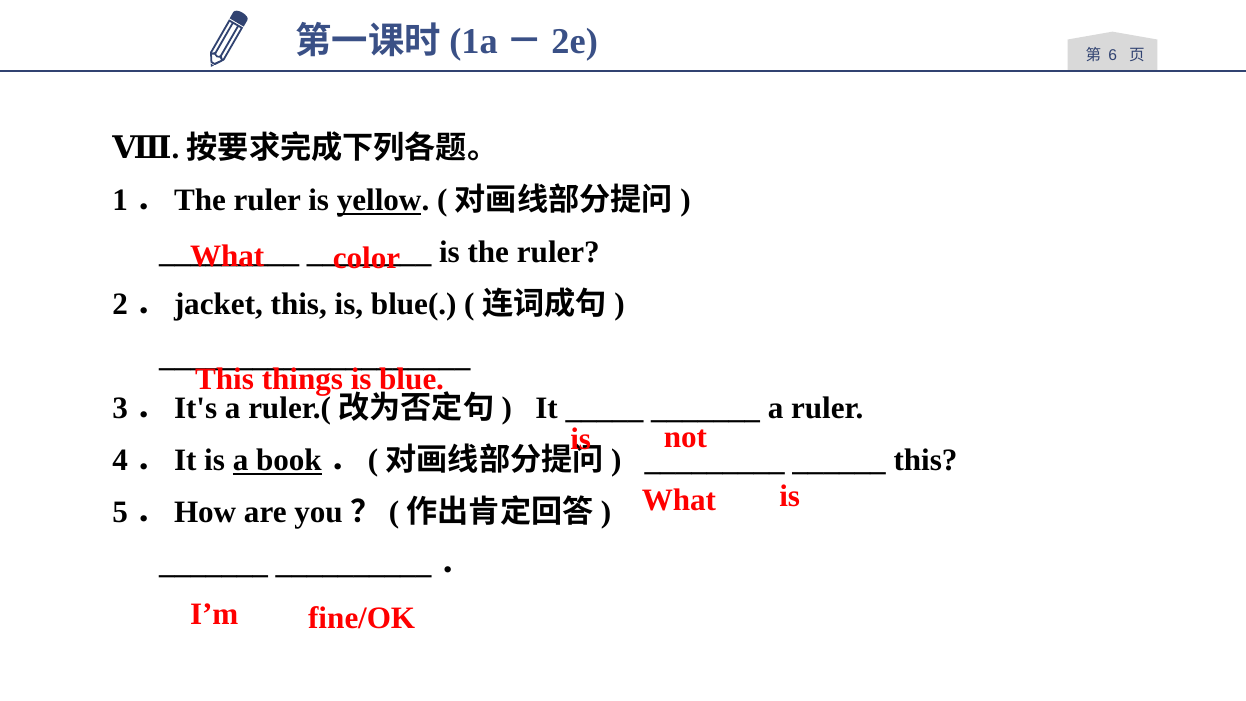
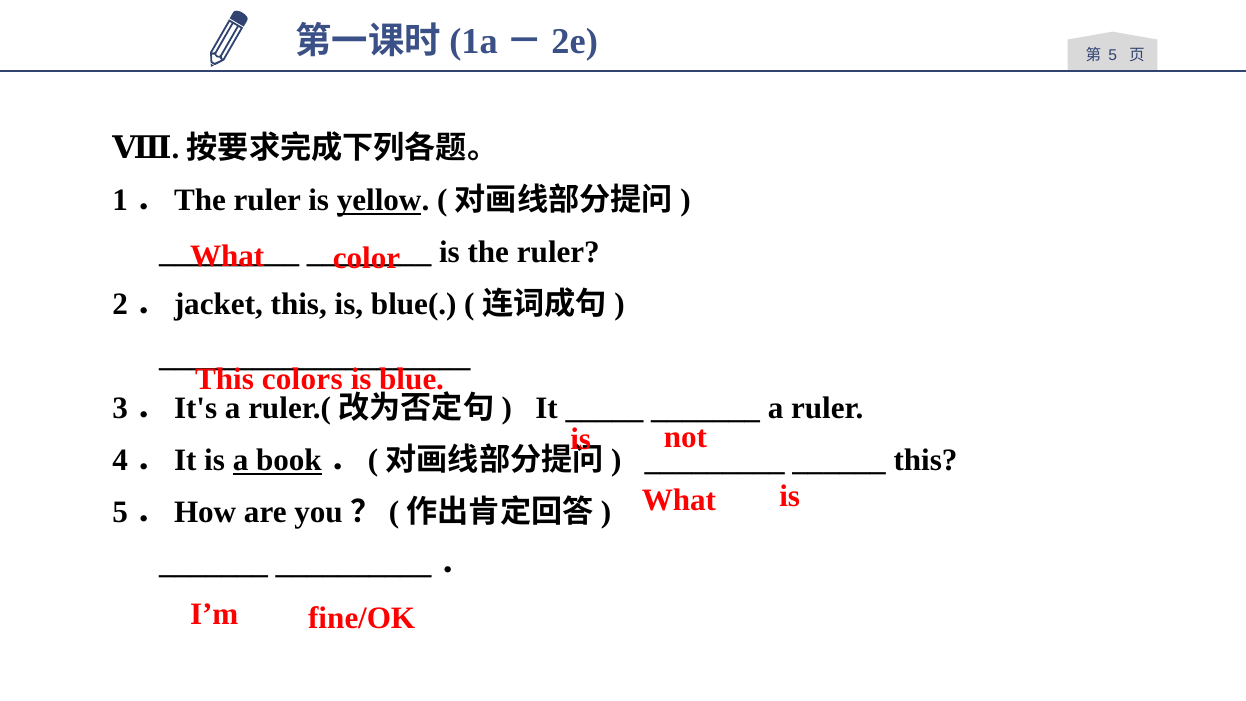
6: 6 -> 5 (1113, 56)
things: things -> colors (302, 379)
